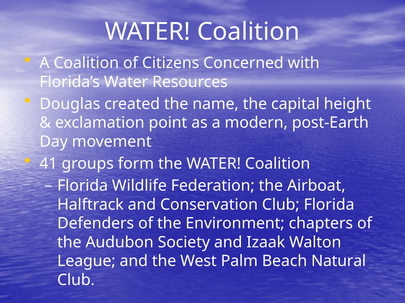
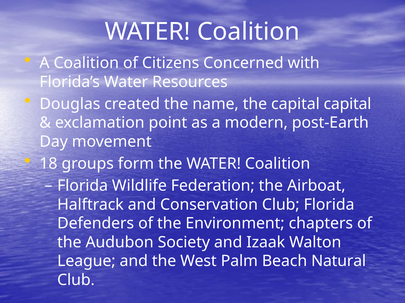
capital height: height -> capital (347, 104)
41: 41 -> 18 (48, 164)
